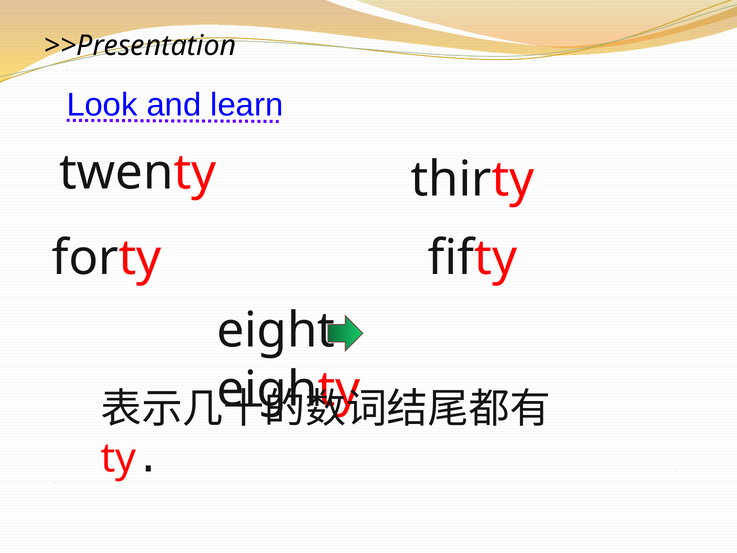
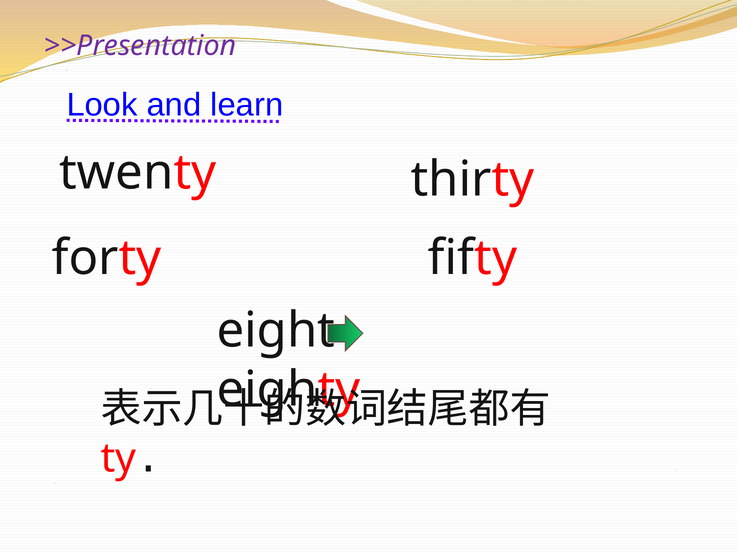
>>Presentation colour: black -> purple (140, 46)
